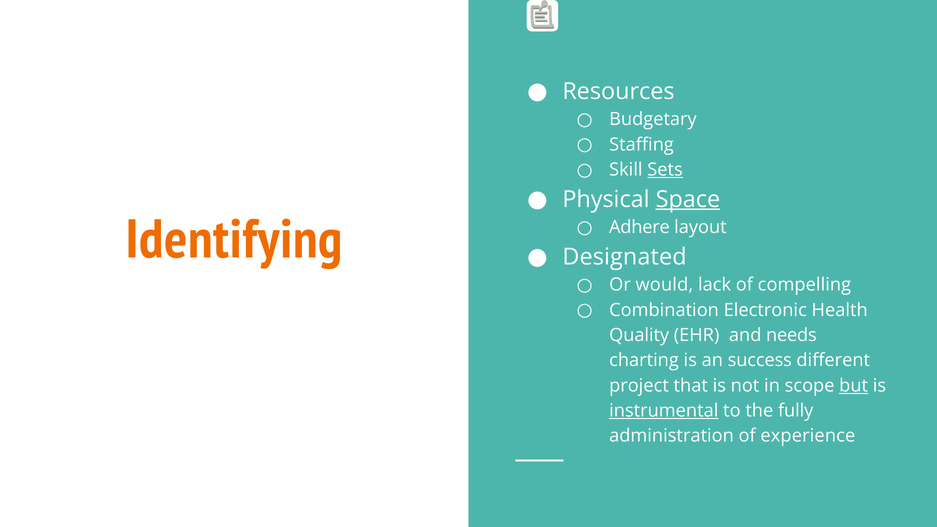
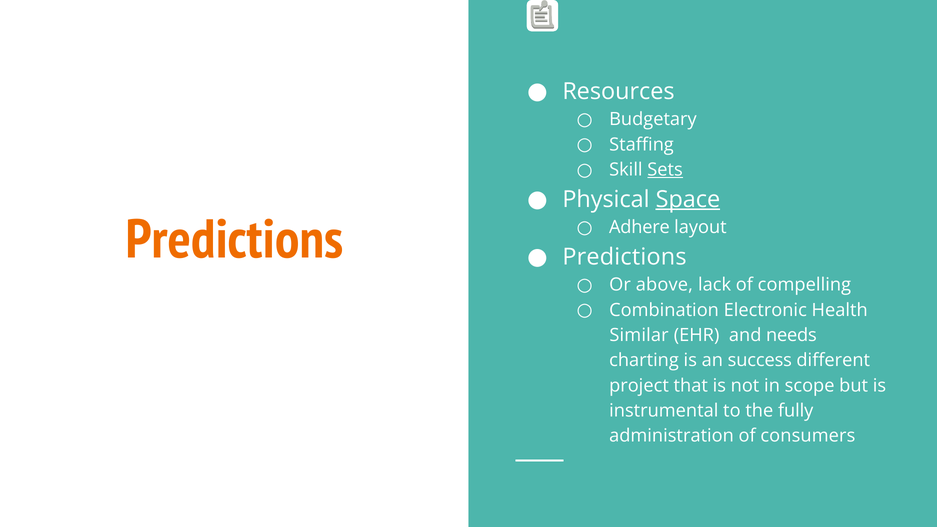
Identifying: Identifying -> Predictions (234, 240)
Designated: Designated -> Predictions (624, 257)
would: would -> above (664, 285)
Quality: Quality -> Similar (639, 335)
but underline: present -> none (854, 386)
instrumental underline: present -> none (664, 411)
experience: experience -> consumers (808, 436)
